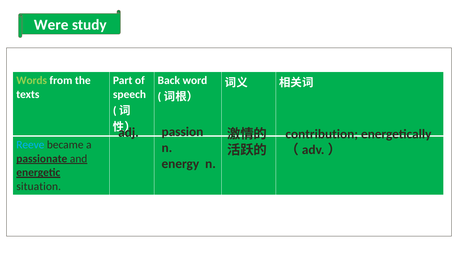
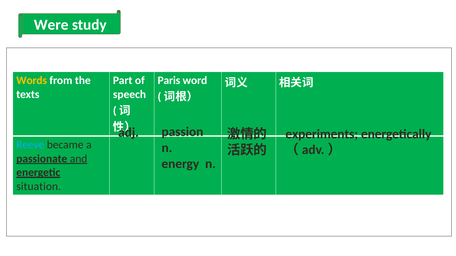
Words colour: light green -> yellow (32, 81)
Back: Back -> Paris (169, 81)
contribution: contribution -> experiments (322, 134)
